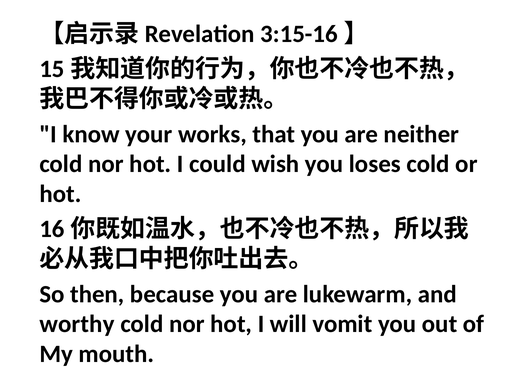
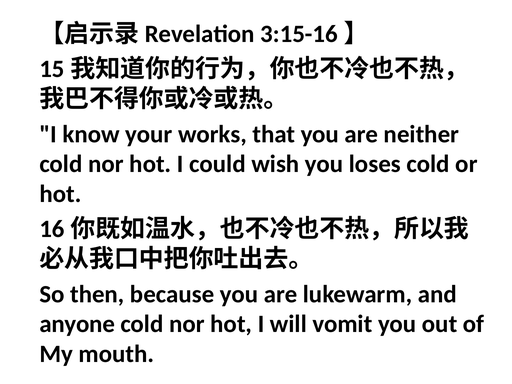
worthy: worthy -> anyone (77, 324)
